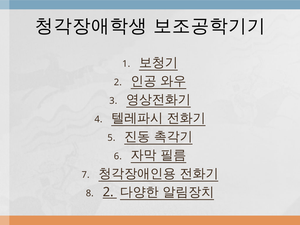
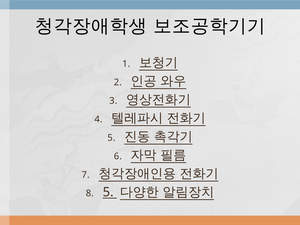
8 2: 2 -> 5 (108, 192)
